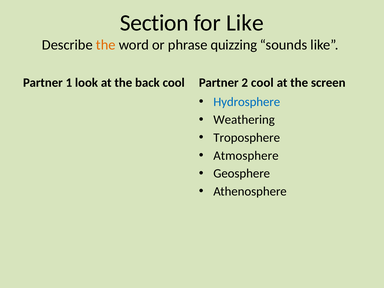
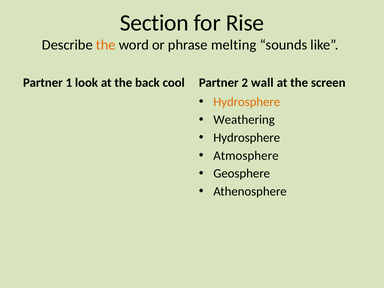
for Like: Like -> Rise (245, 23)
quizzing: quizzing -> melting (234, 45)
2 cool: cool -> wall (262, 83)
Hydrosphere colour: blue -> orange (247, 102)
Troposphere: Troposphere -> Hydrosphere (247, 138)
